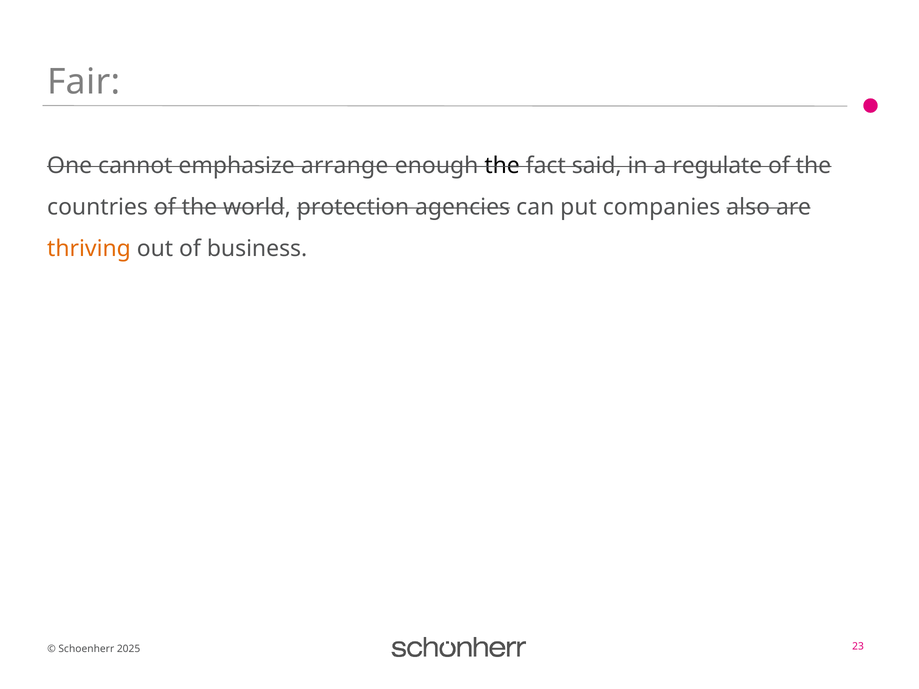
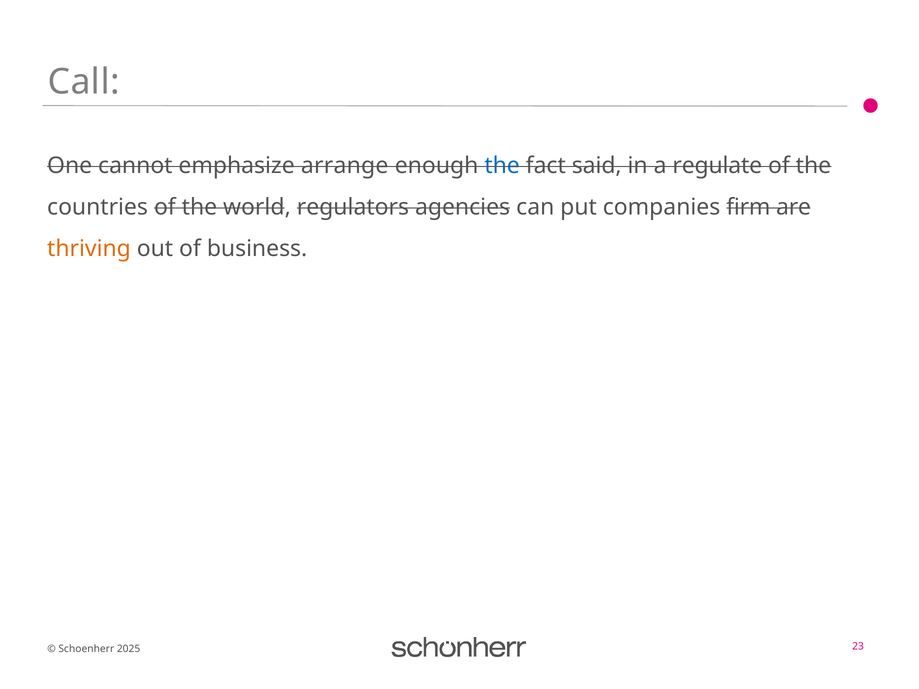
Fair: Fair -> Call (84, 82)
the colour: black -> blue (502, 166)
protection: protection -> regulators (353, 207)
also: also -> firm (748, 207)
